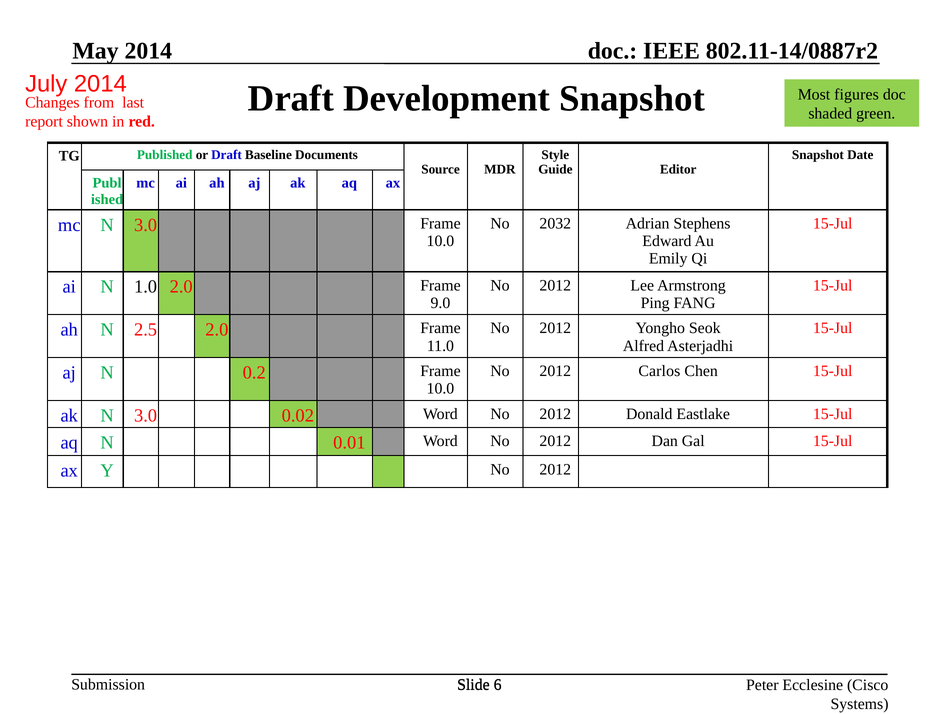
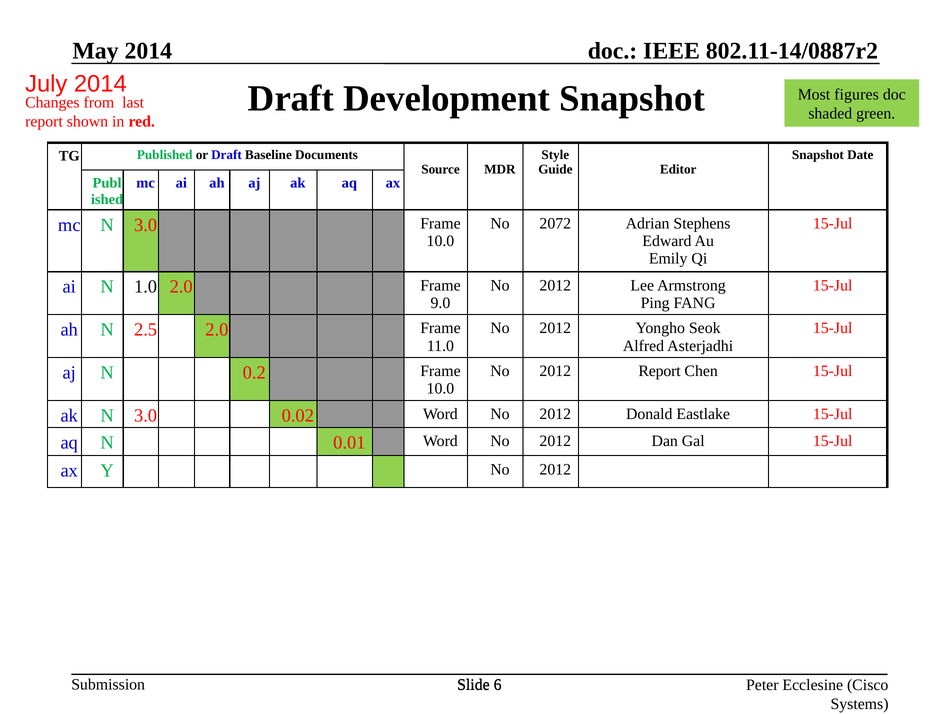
2032: 2032 -> 2072 (555, 223)
2012 Carlos: Carlos -> Report (660, 371)
